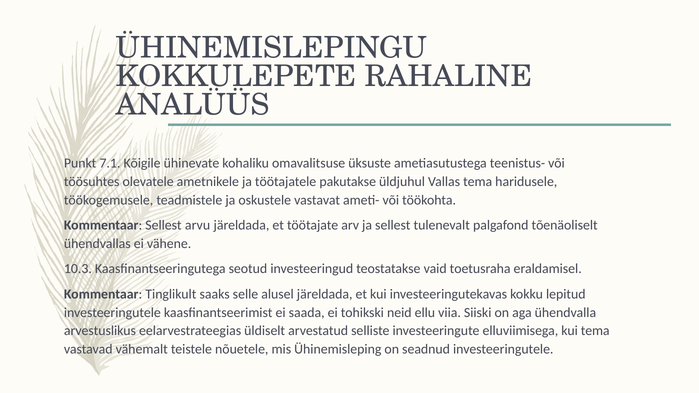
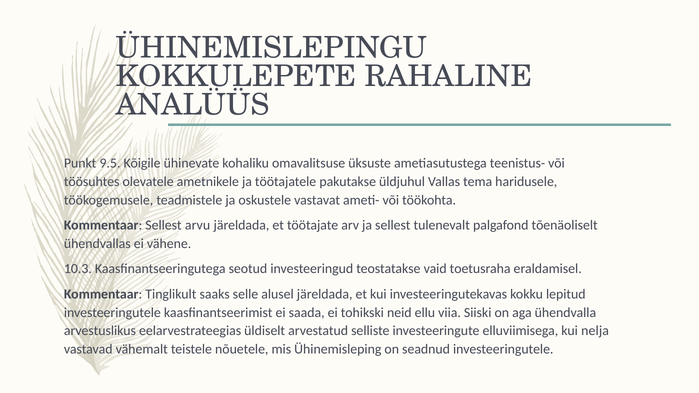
7.1: 7.1 -> 9.5 (110, 163)
kui tema: tema -> nelja (595, 331)
